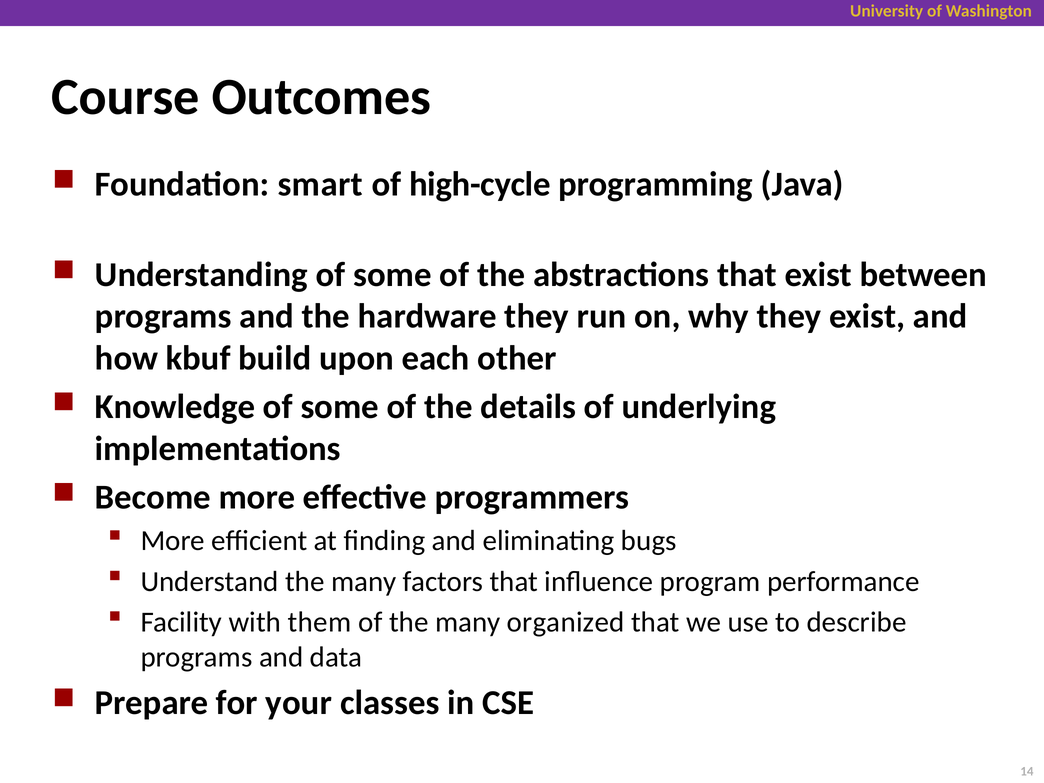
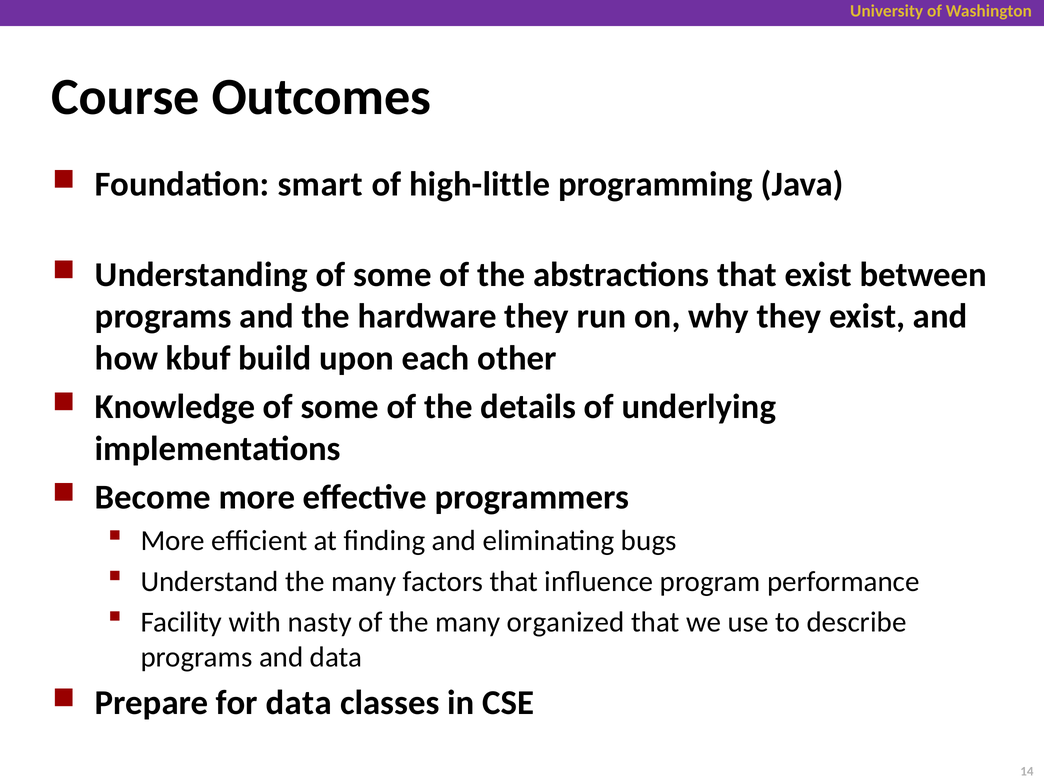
high-cycle: high-cycle -> high-little (480, 184)
them: them -> nasty (320, 622)
for your: your -> data (299, 703)
